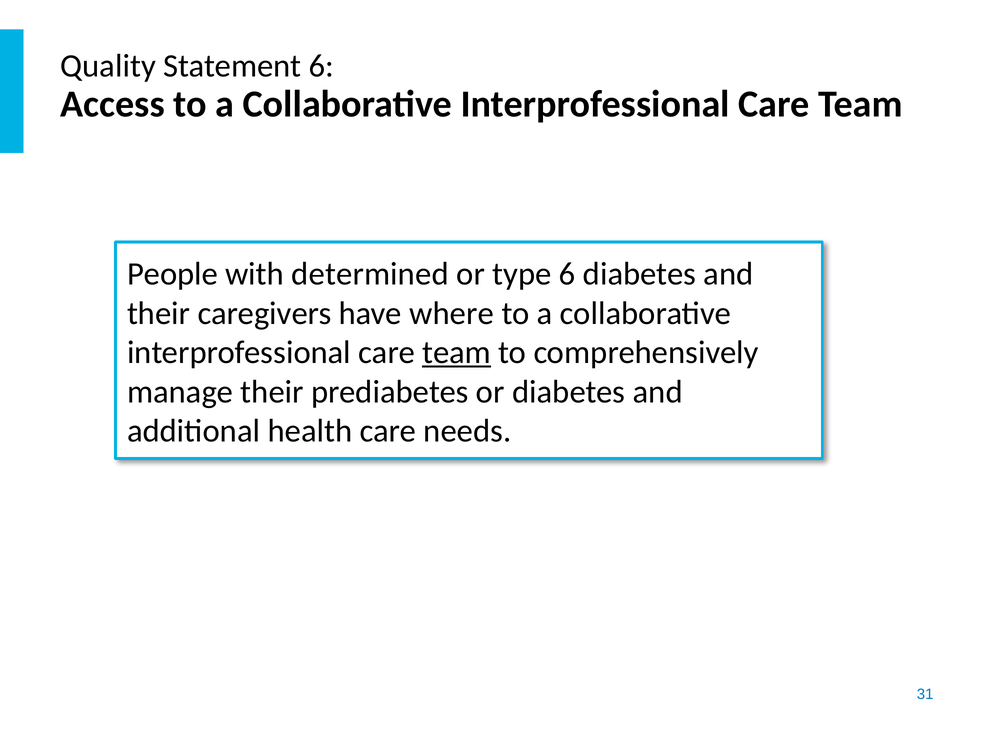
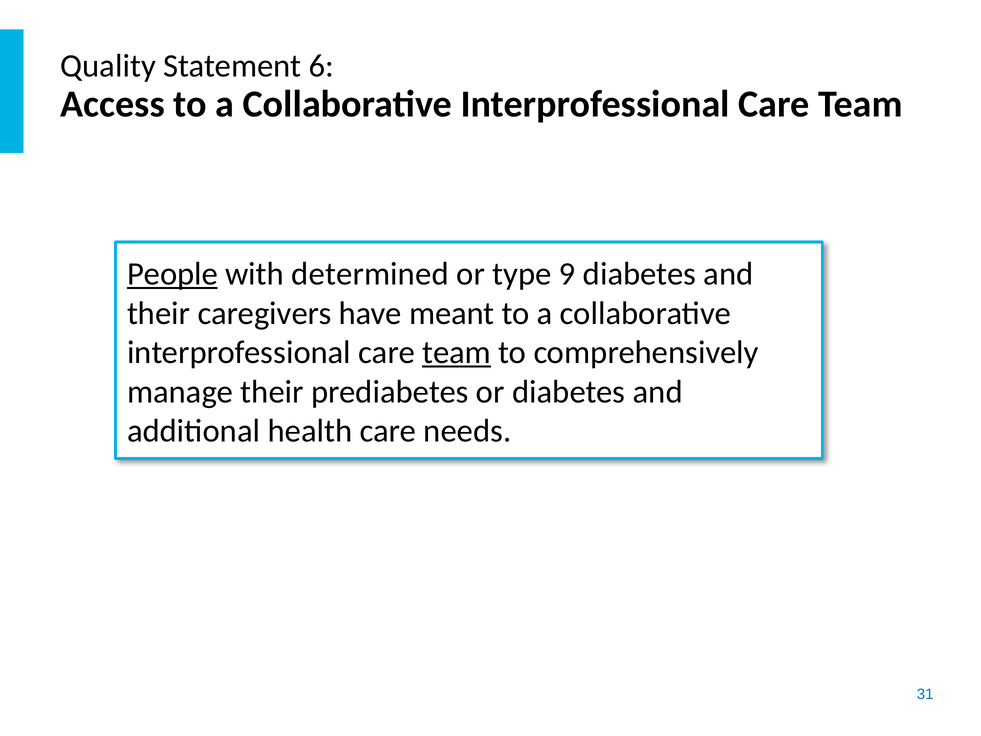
People underline: none -> present (172, 274)
type 6: 6 -> 9 (567, 274)
where: where -> meant (452, 313)
